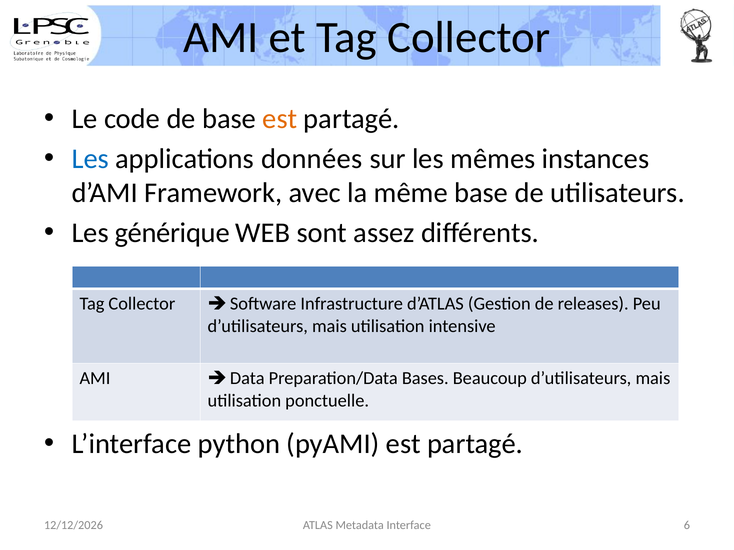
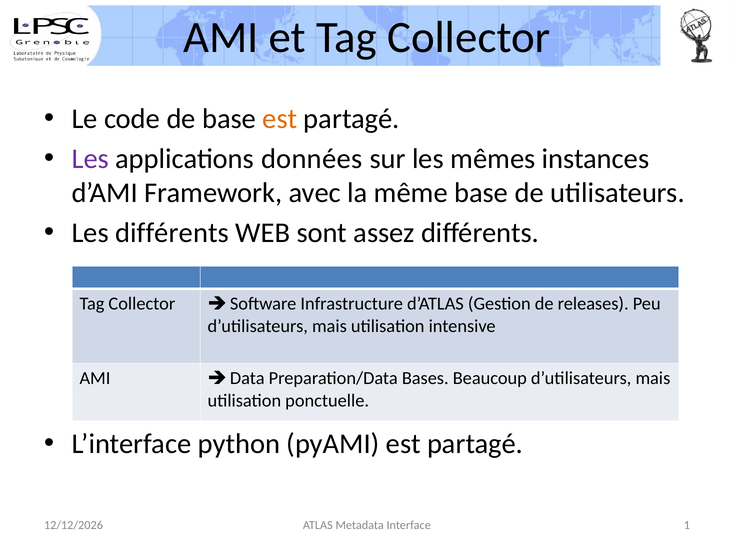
Les colour: blue -> purple (90, 159)
Les générique: générique -> différents (172, 233)
6: 6 -> 1 (687, 526)
